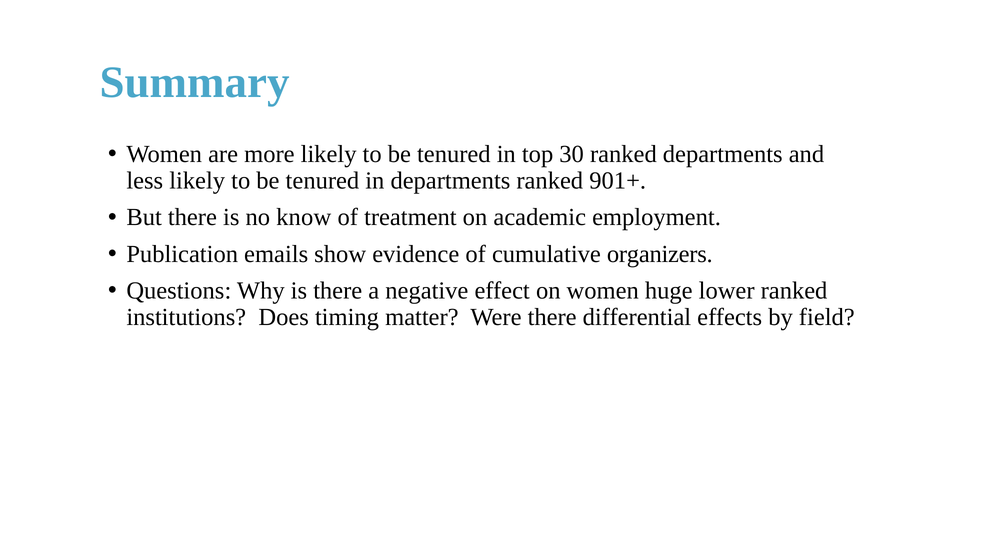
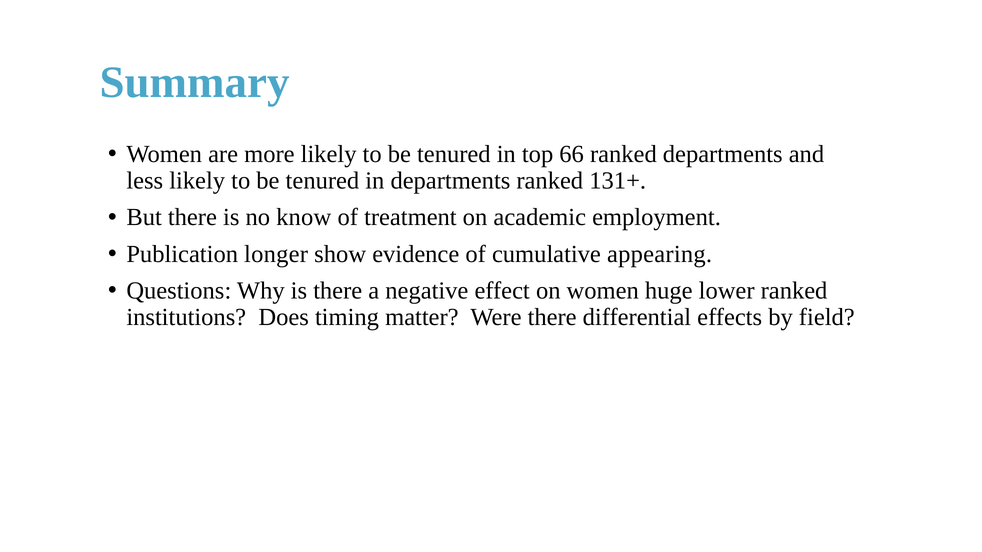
30: 30 -> 66 (572, 154)
901+: 901+ -> 131+ (618, 181)
emails: emails -> longer (276, 254)
organizers: organizers -> appearing (660, 254)
